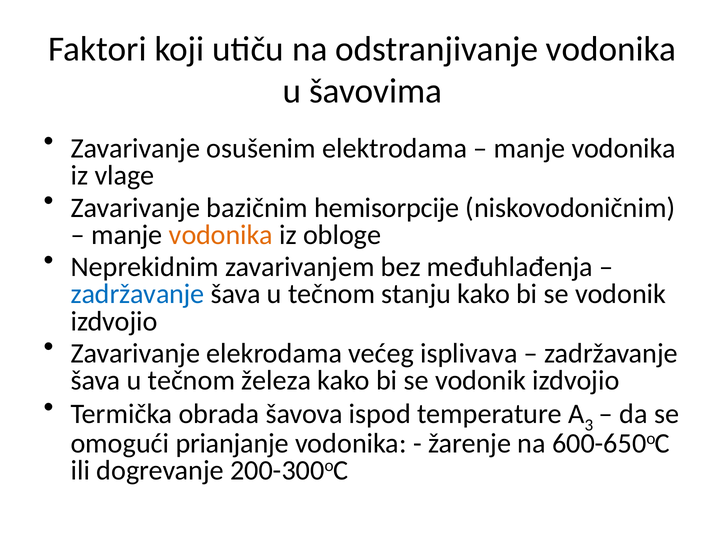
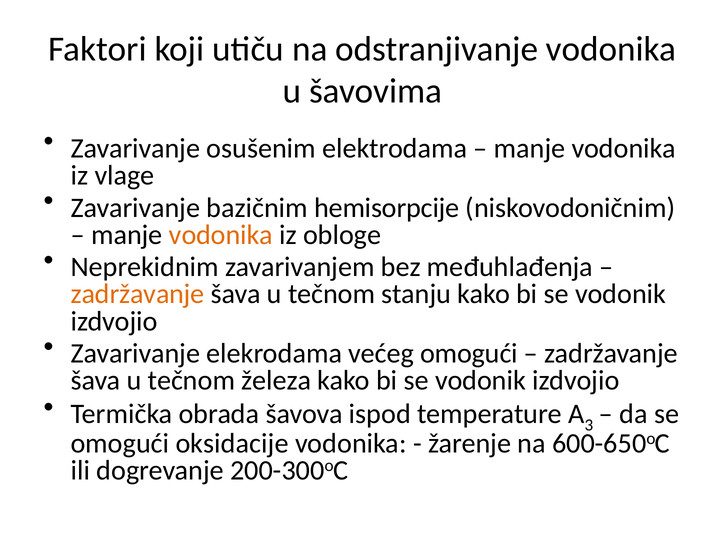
zadržavanje colour: blue -> orange (138, 294)
većeg isplivava: isplivava -> omogući (469, 353)
prianjanje: prianjanje -> oksidacije (232, 443)
